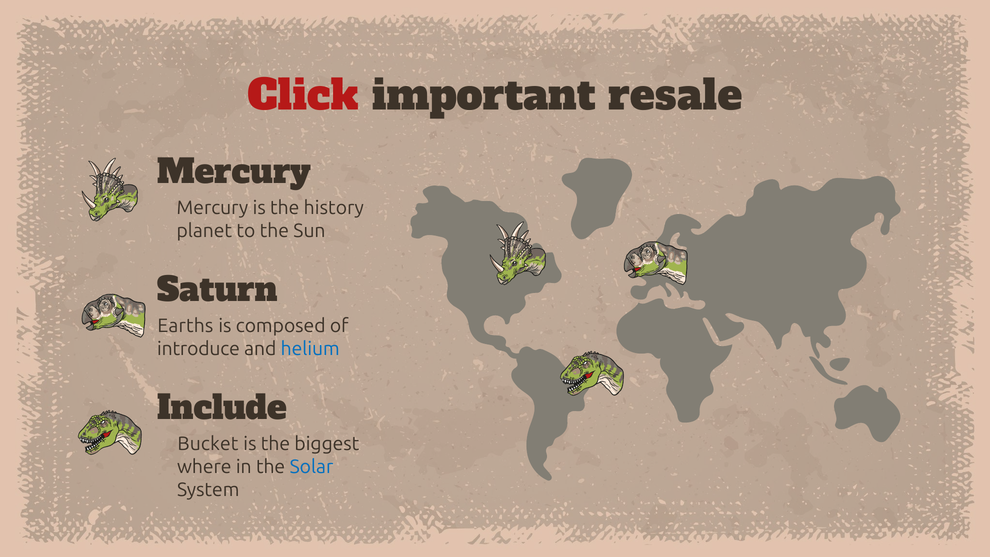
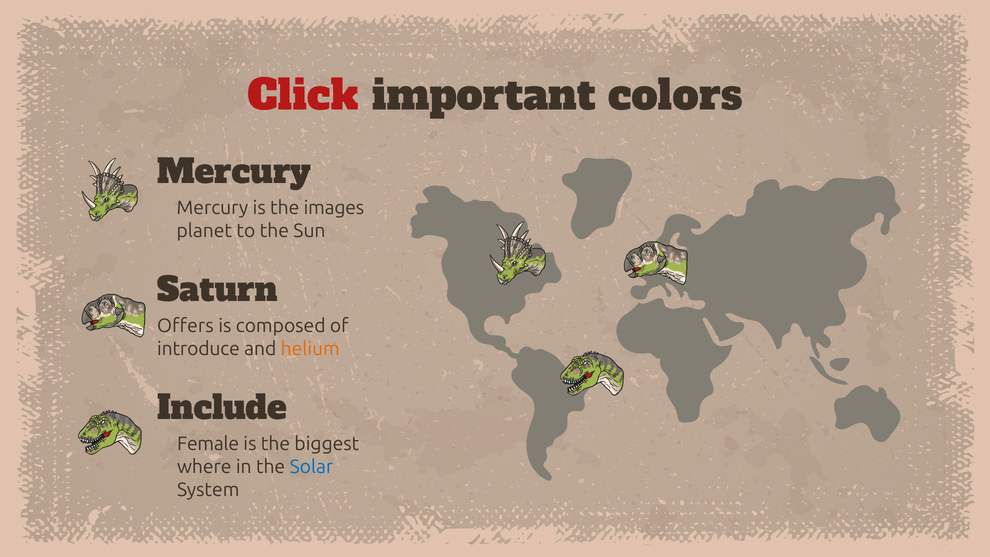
resale: resale -> colors (675, 96)
history: history -> images (334, 208)
Earths: Earths -> Offers (185, 326)
helium colour: blue -> orange (310, 349)
Bucket: Bucket -> Female (208, 444)
